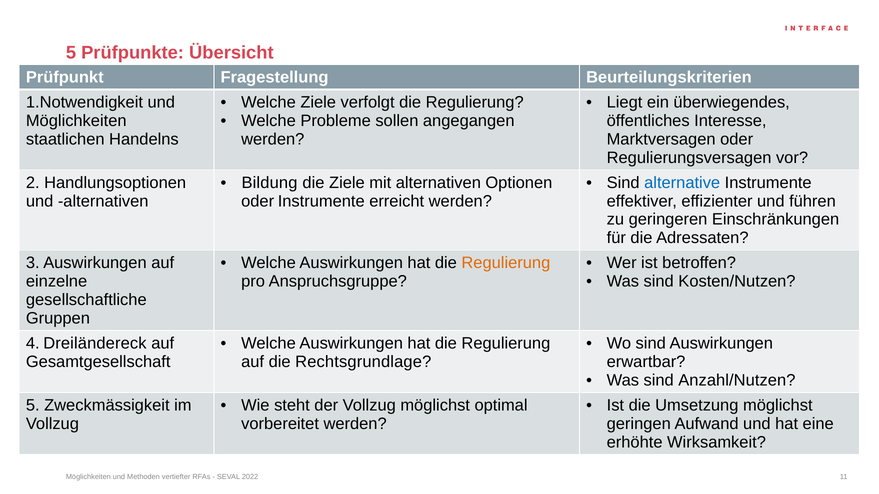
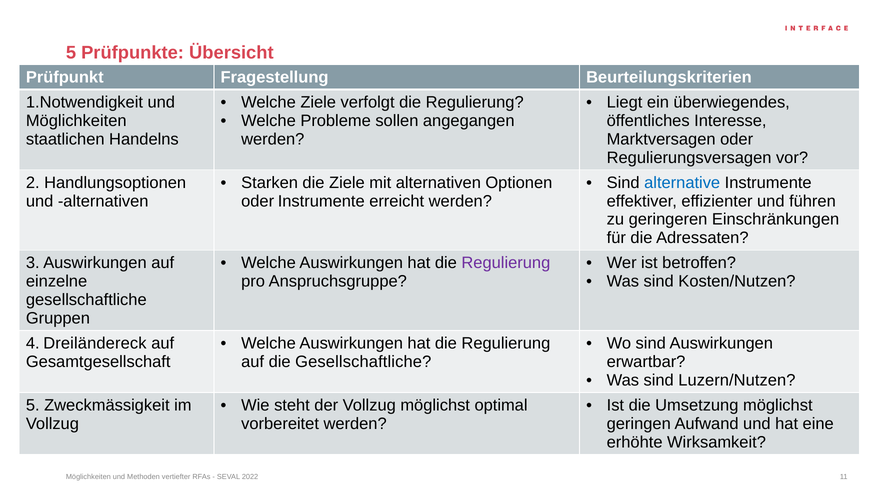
Bildung: Bildung -> Starken (270, 183)
Regulierung colour: orange -> purple (506, 263)
die Rechtsgrundlage: Rechtsgrundlage -> Gesellschaftliche (363, 362)
Anzahl/Nutzen: Anzahl/Nutzen -> Luzern/Nutzen (737, 381)
